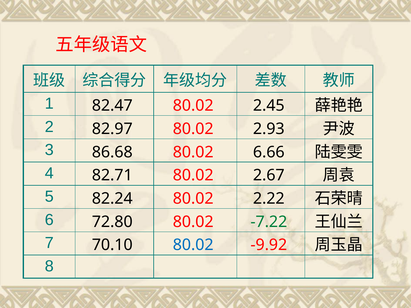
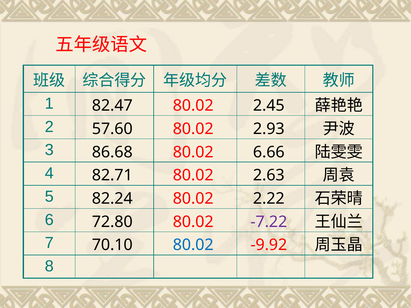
82.97: 82.97 -> 57.60 (112, 129)
2.67: 2.67 -> 2.63 (269, 175)
-7.22 colour: green -> purple (269, 222)
